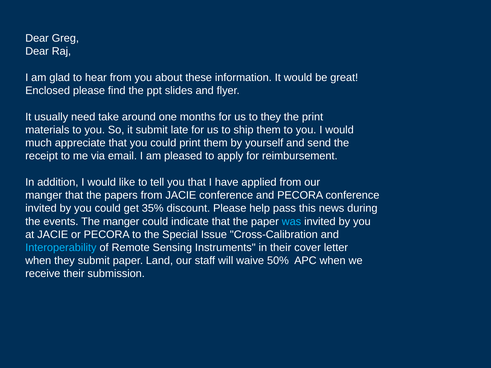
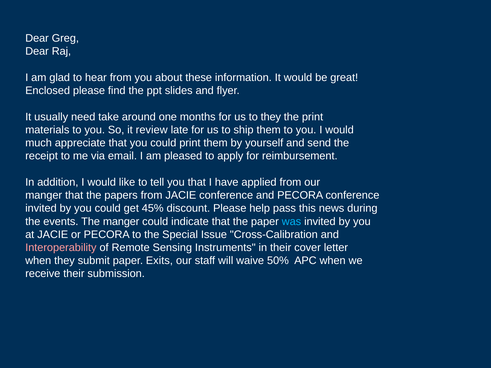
it submit: submit -> review (152, 130)
35%: 35% -> 45% (153, 208)
Interoperability colour: light blue -> pink (61, 248)
Land: Land -> Exits (159, 261)
